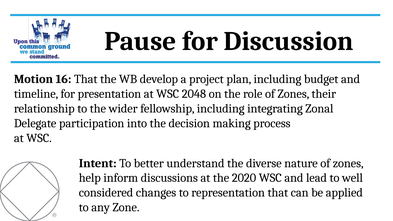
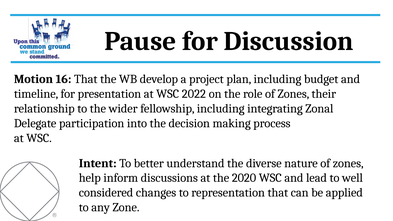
2048: 2048 -> 2022 (194, 94)
